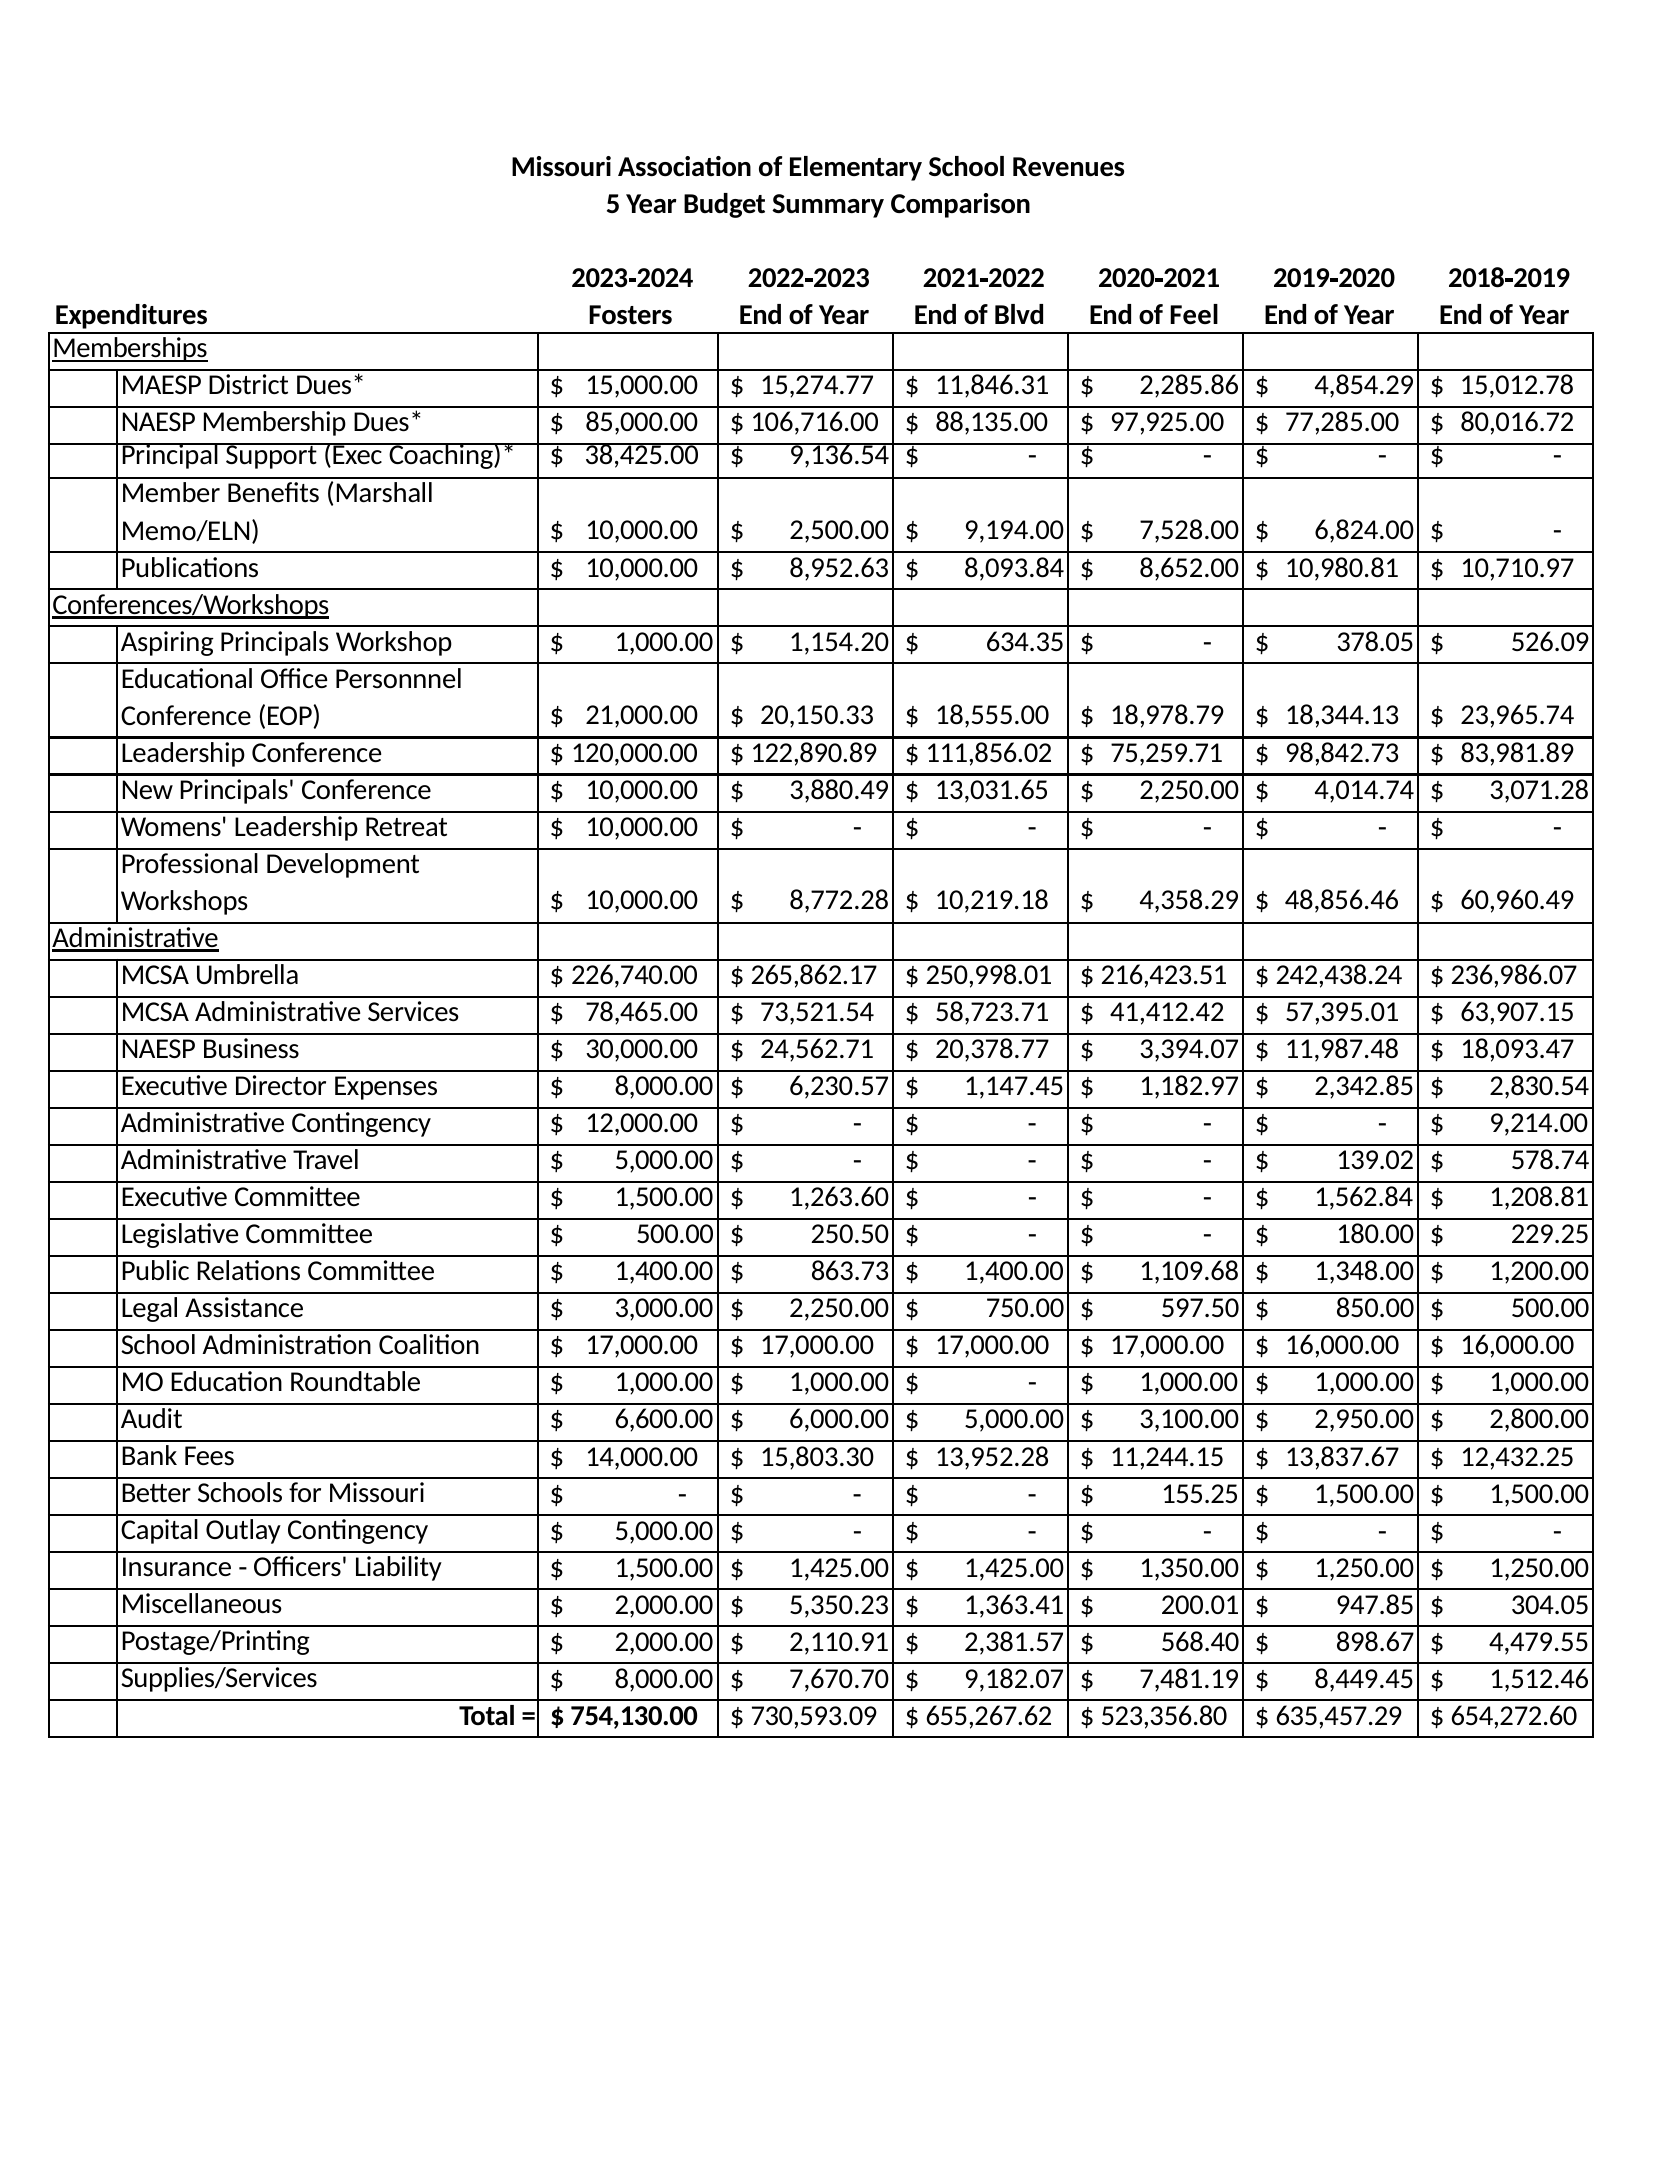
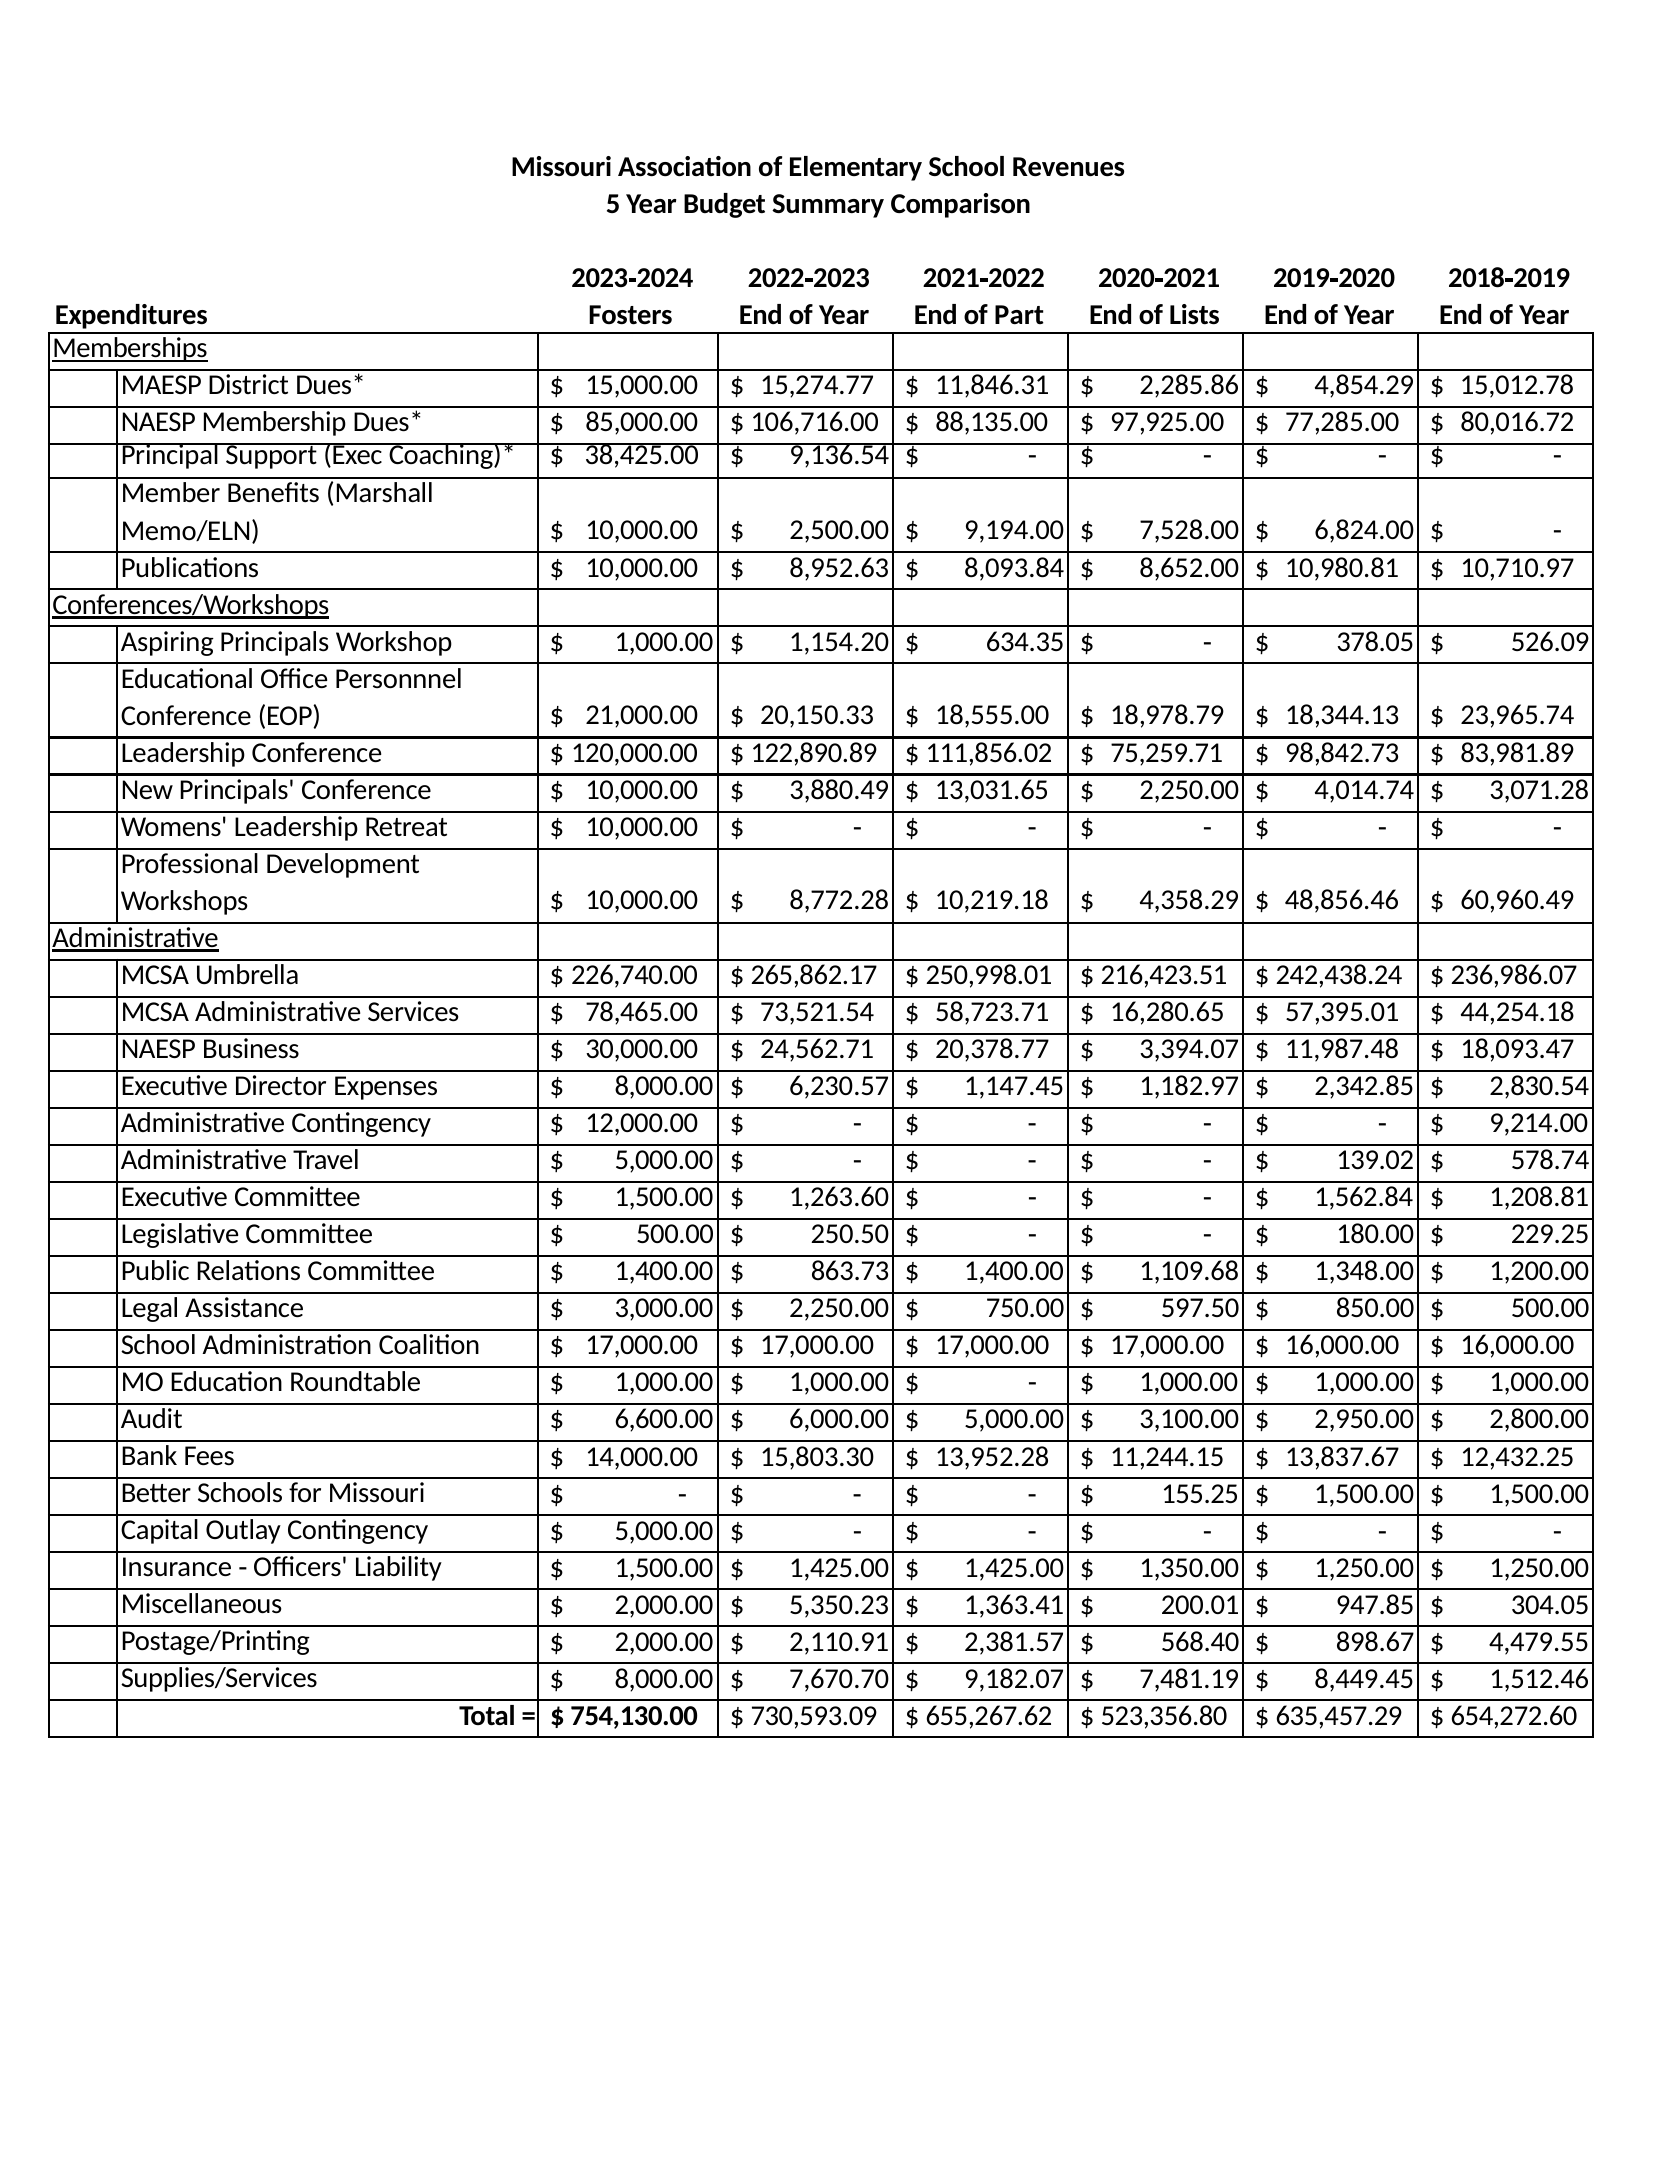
Blvd: Blvd -> Part (1019, 315)
Feel: Feel -> Lists (1194, 315)
41,412.42: 41,412.42 -> 16,280.65 (1167, 1012)
63,907.15: 63,907.15 -> 44,254.18 (1517, 1012)
